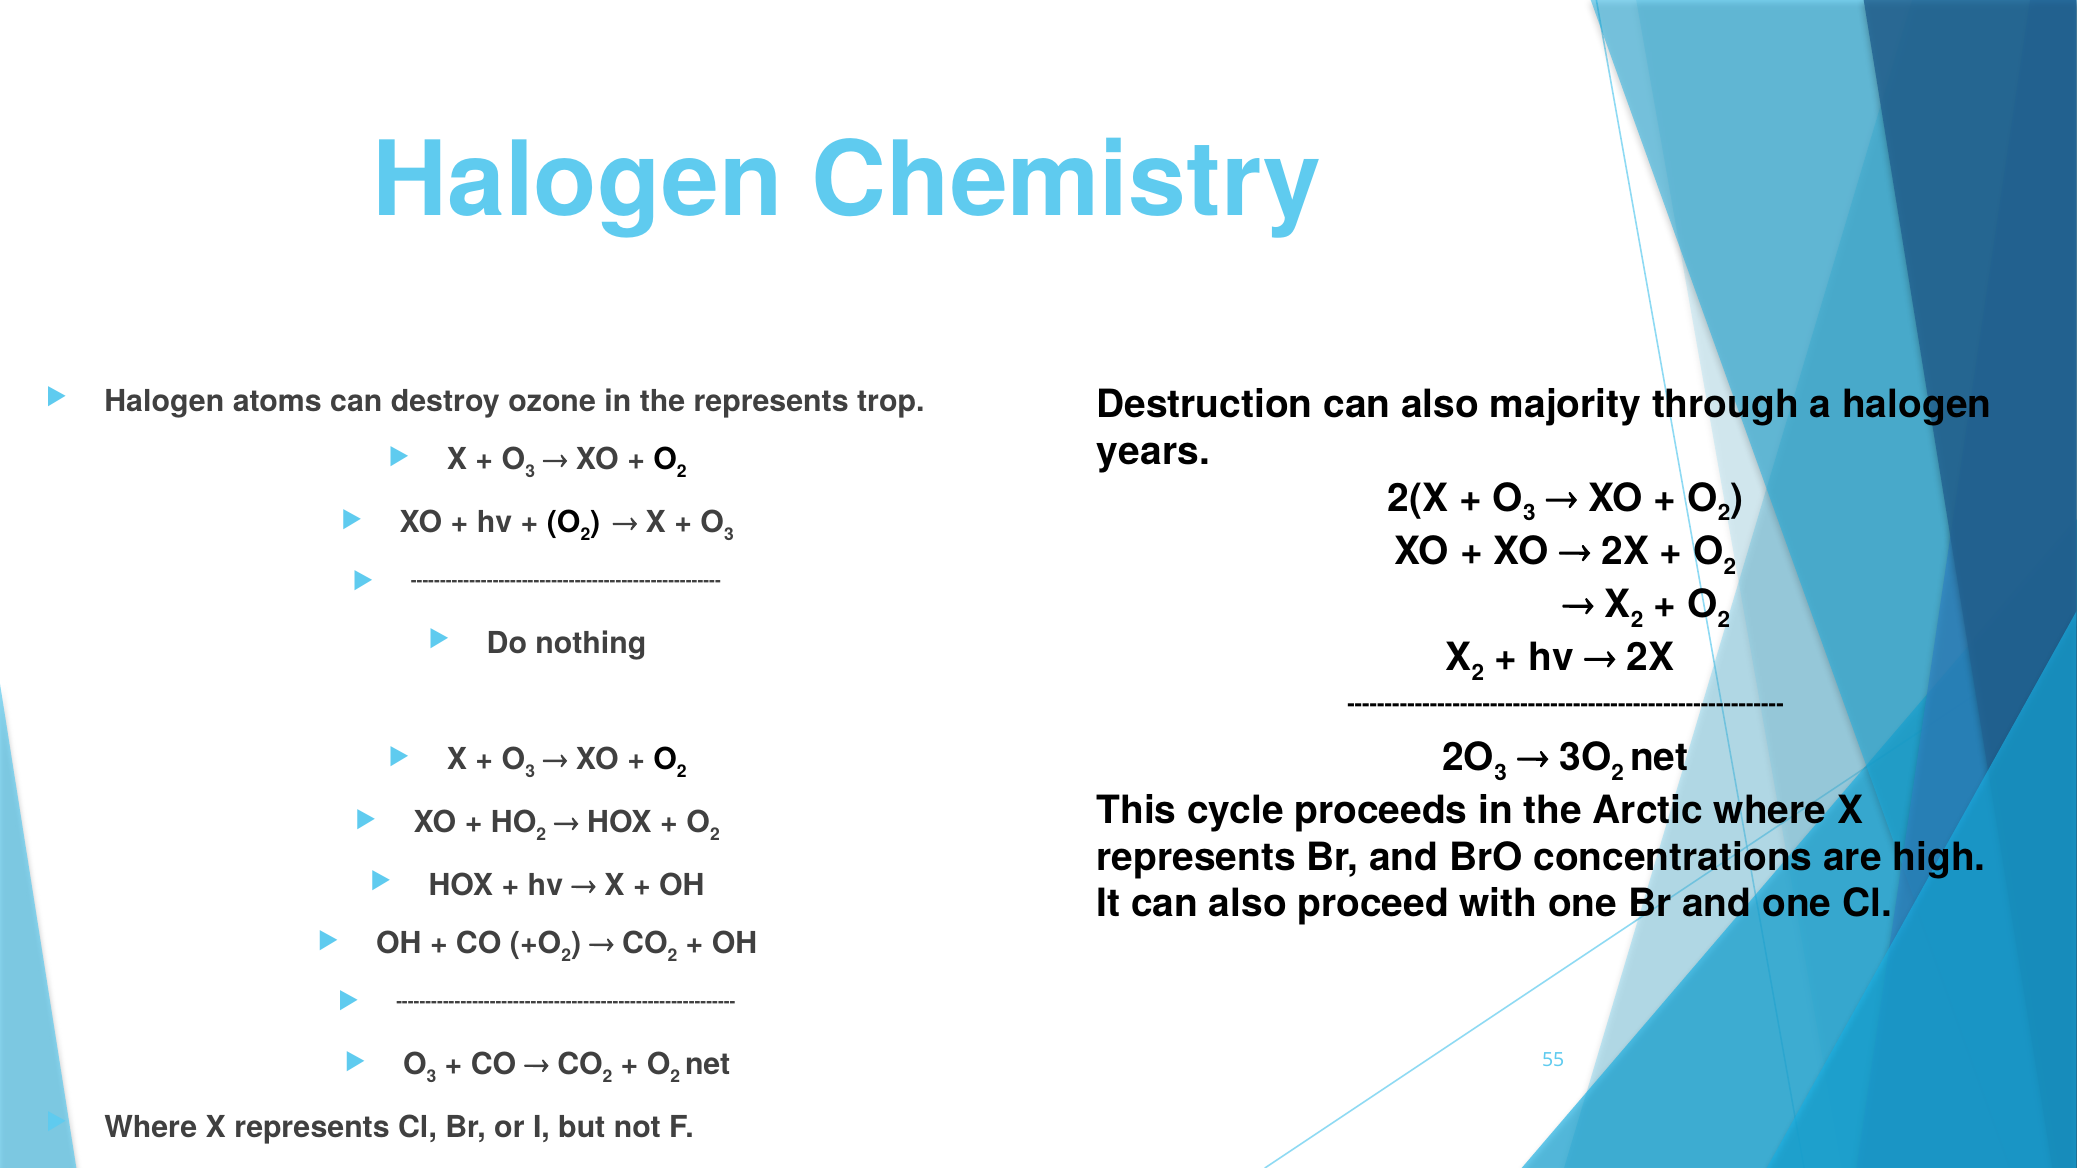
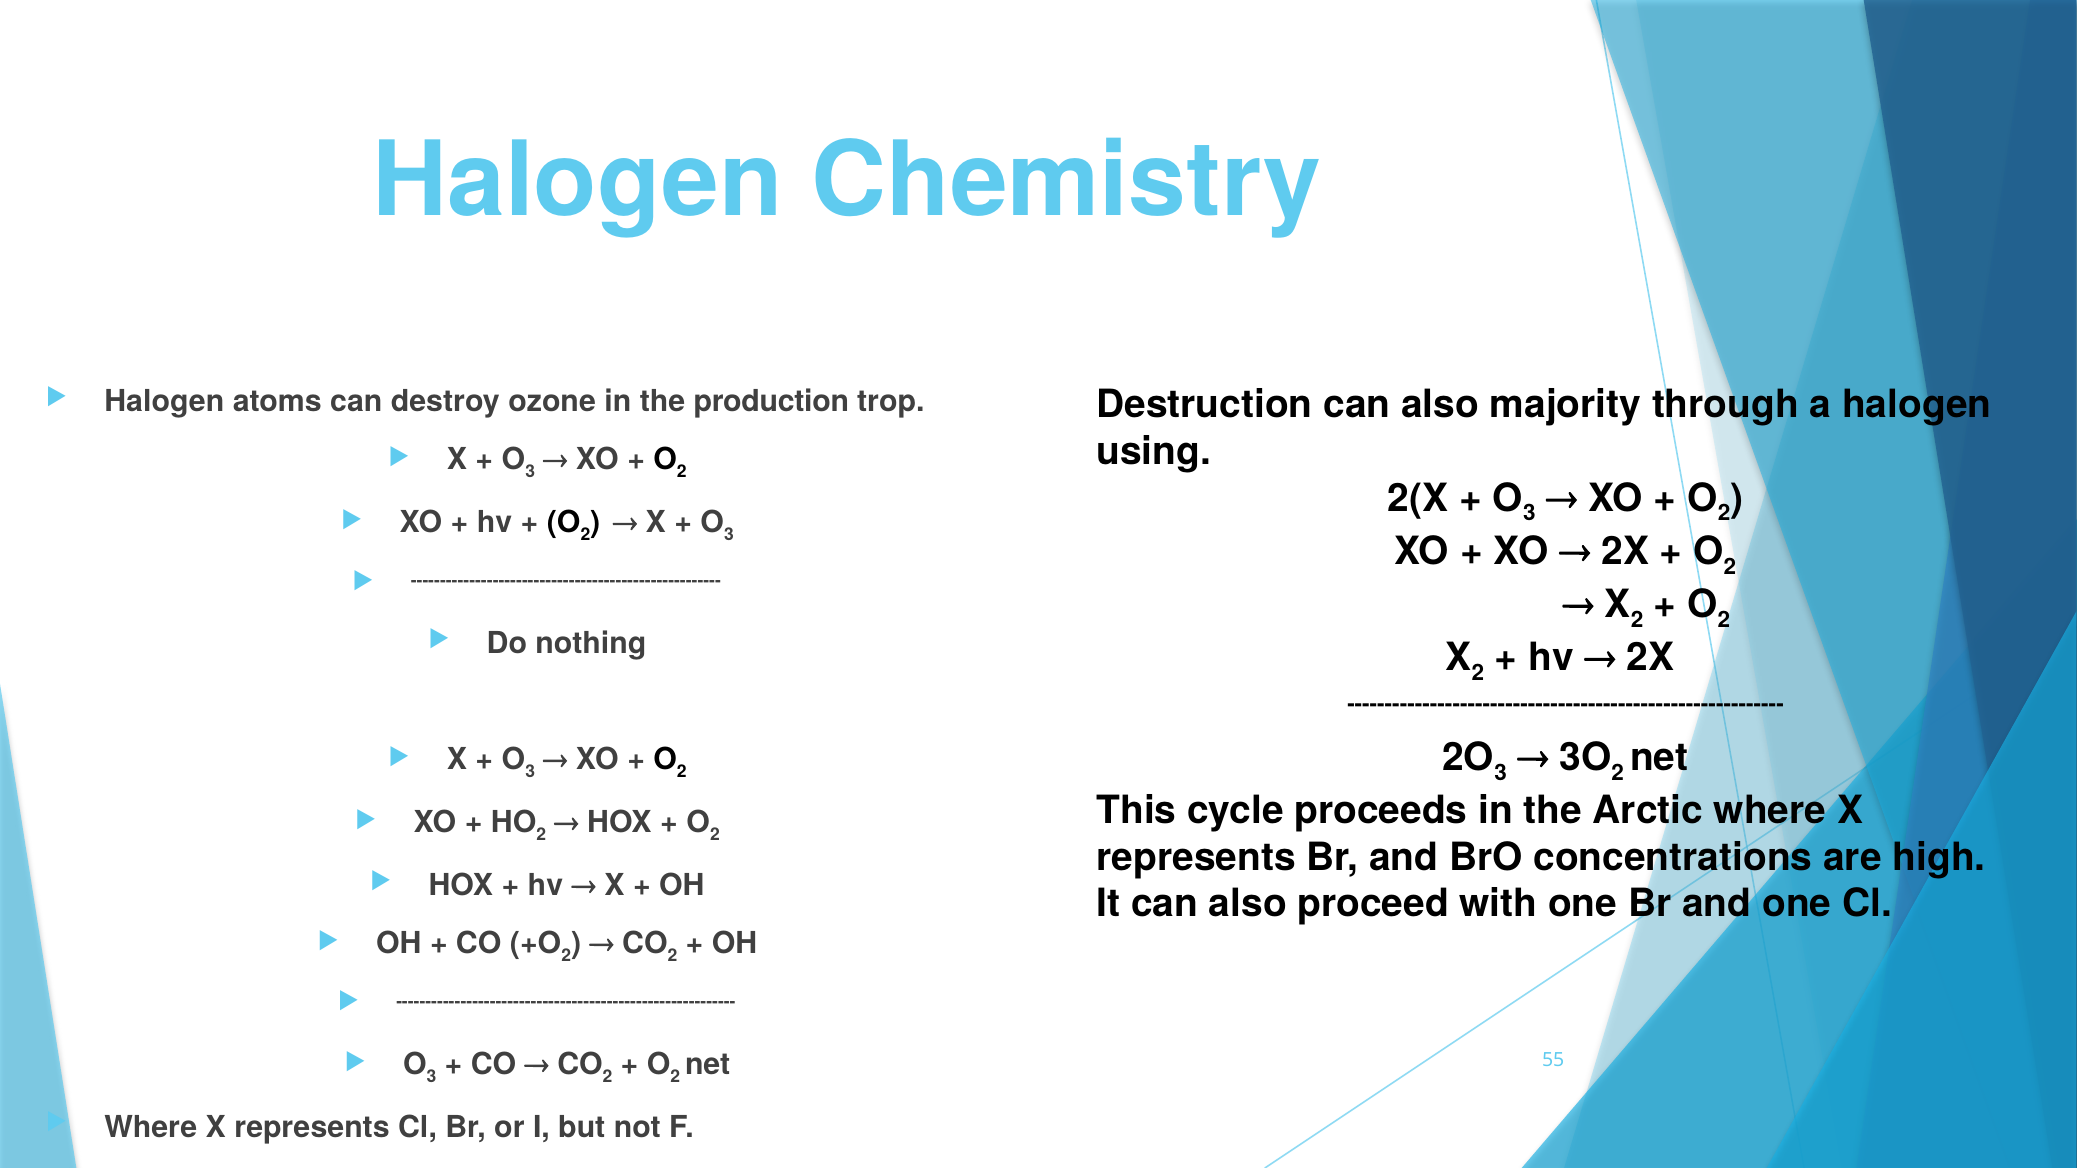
the represents: represents -> production (771, 402)
years: years -> using (1154, 452)
